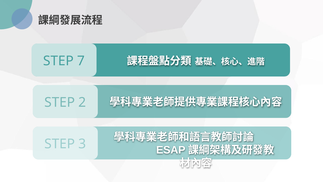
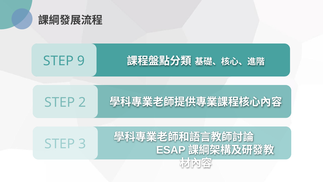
7: 7 -> 9 (81, 61)
